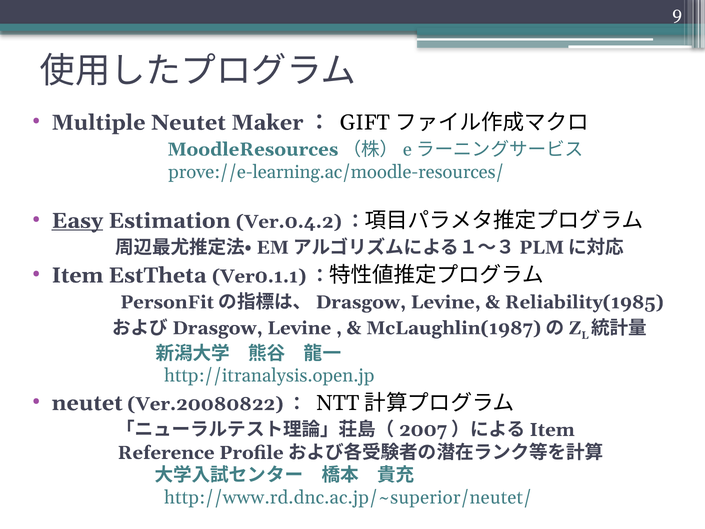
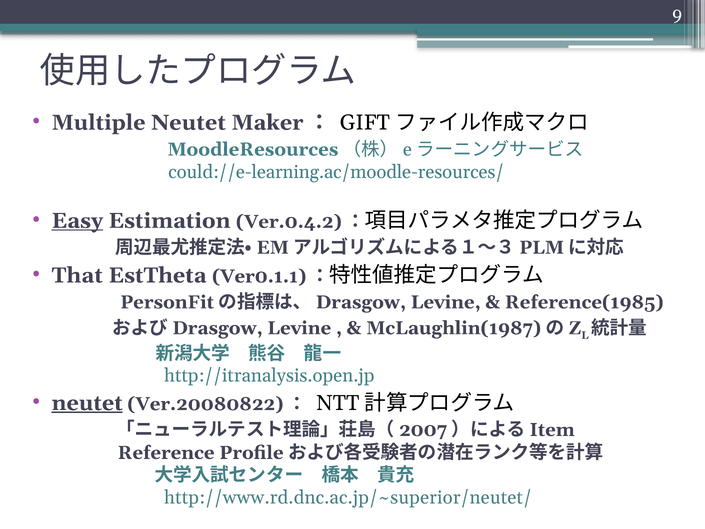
prove://e-learning.ac/moodle-resources/: prove://e-learning.ac/moodle-resources/ -> could://e-learning.ac/moodle-resources/ (336, 172)
Item: Item -> That (77, 275)
Reliability(1985: Reliability(1985 -> Reference(1985 (584, 302)
neutet underline: none -> present (87, 403)
